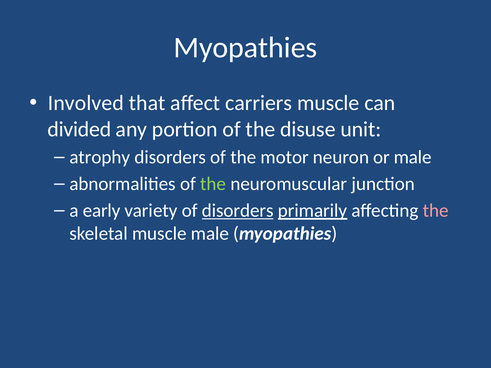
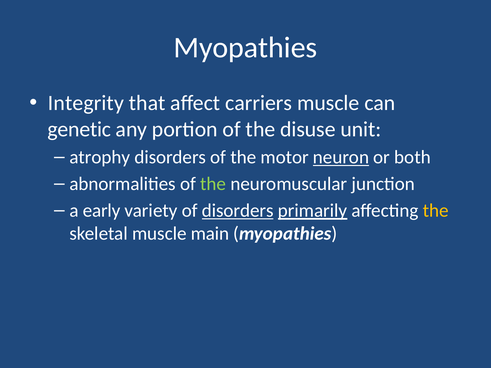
Involved: Involved -> Integrity (86, 103)
divided: divided -> genetic (79, 129)
neuron underline: none -> present (341, 157)
or male: male -> both (413, 157)
the colour: pink -> yellow (436, 211)
muscle male: male -> main (210, 234)
